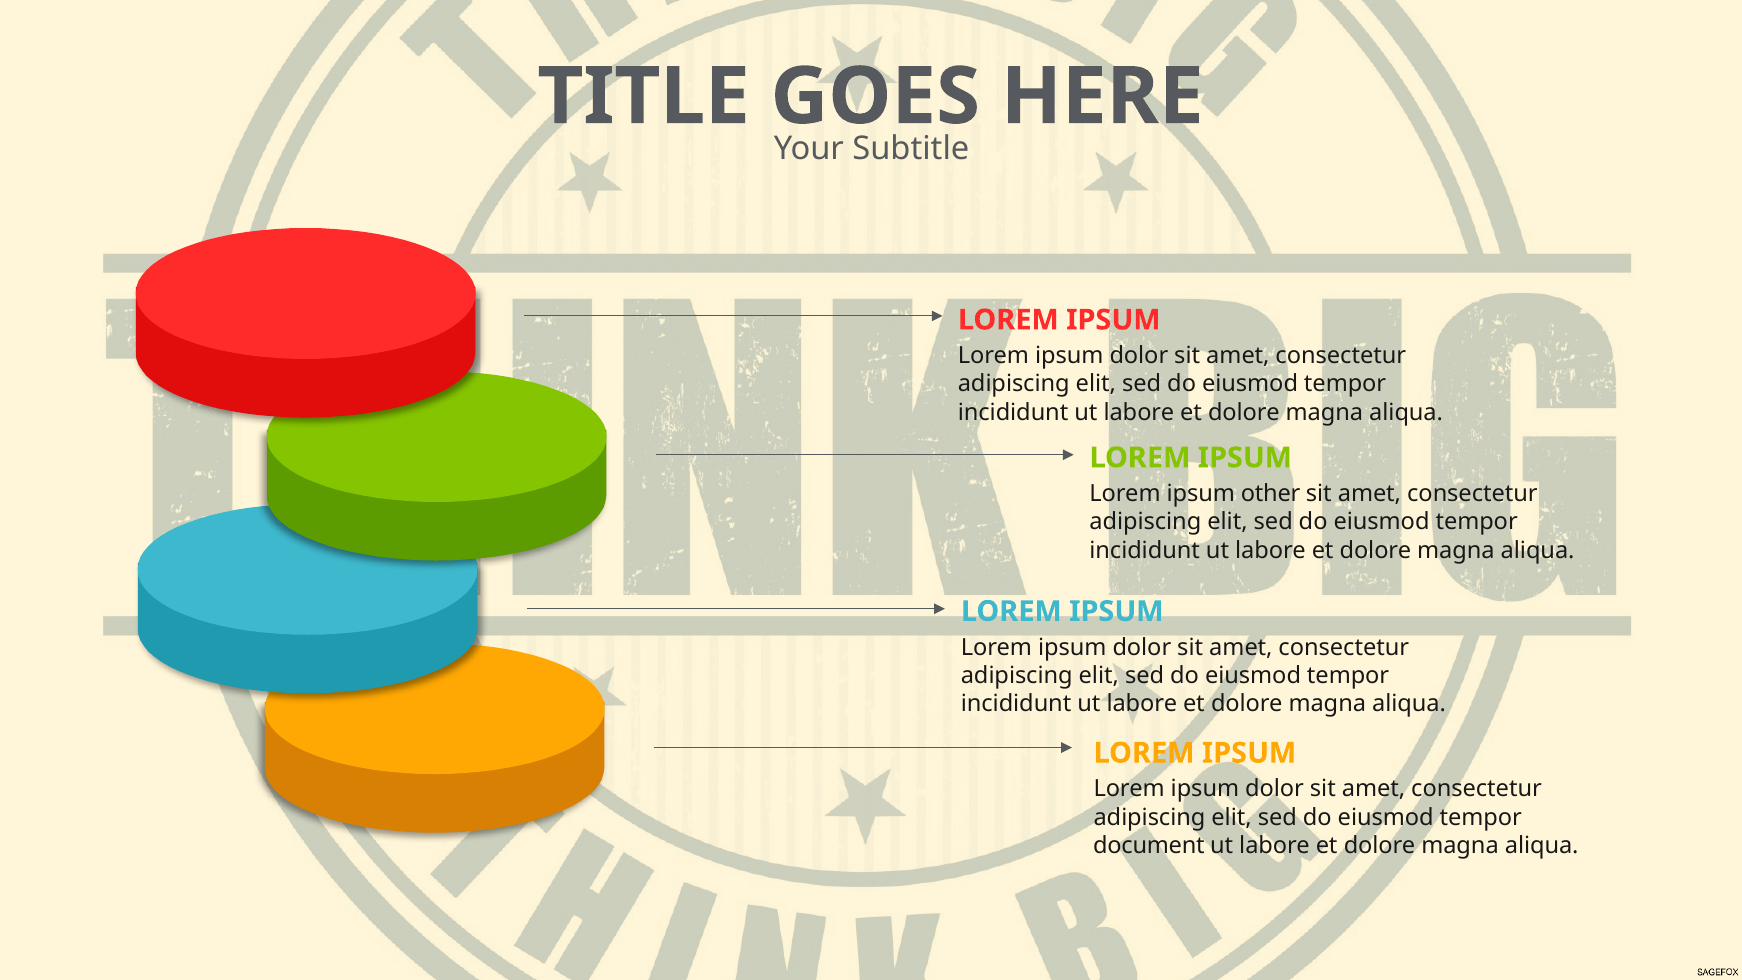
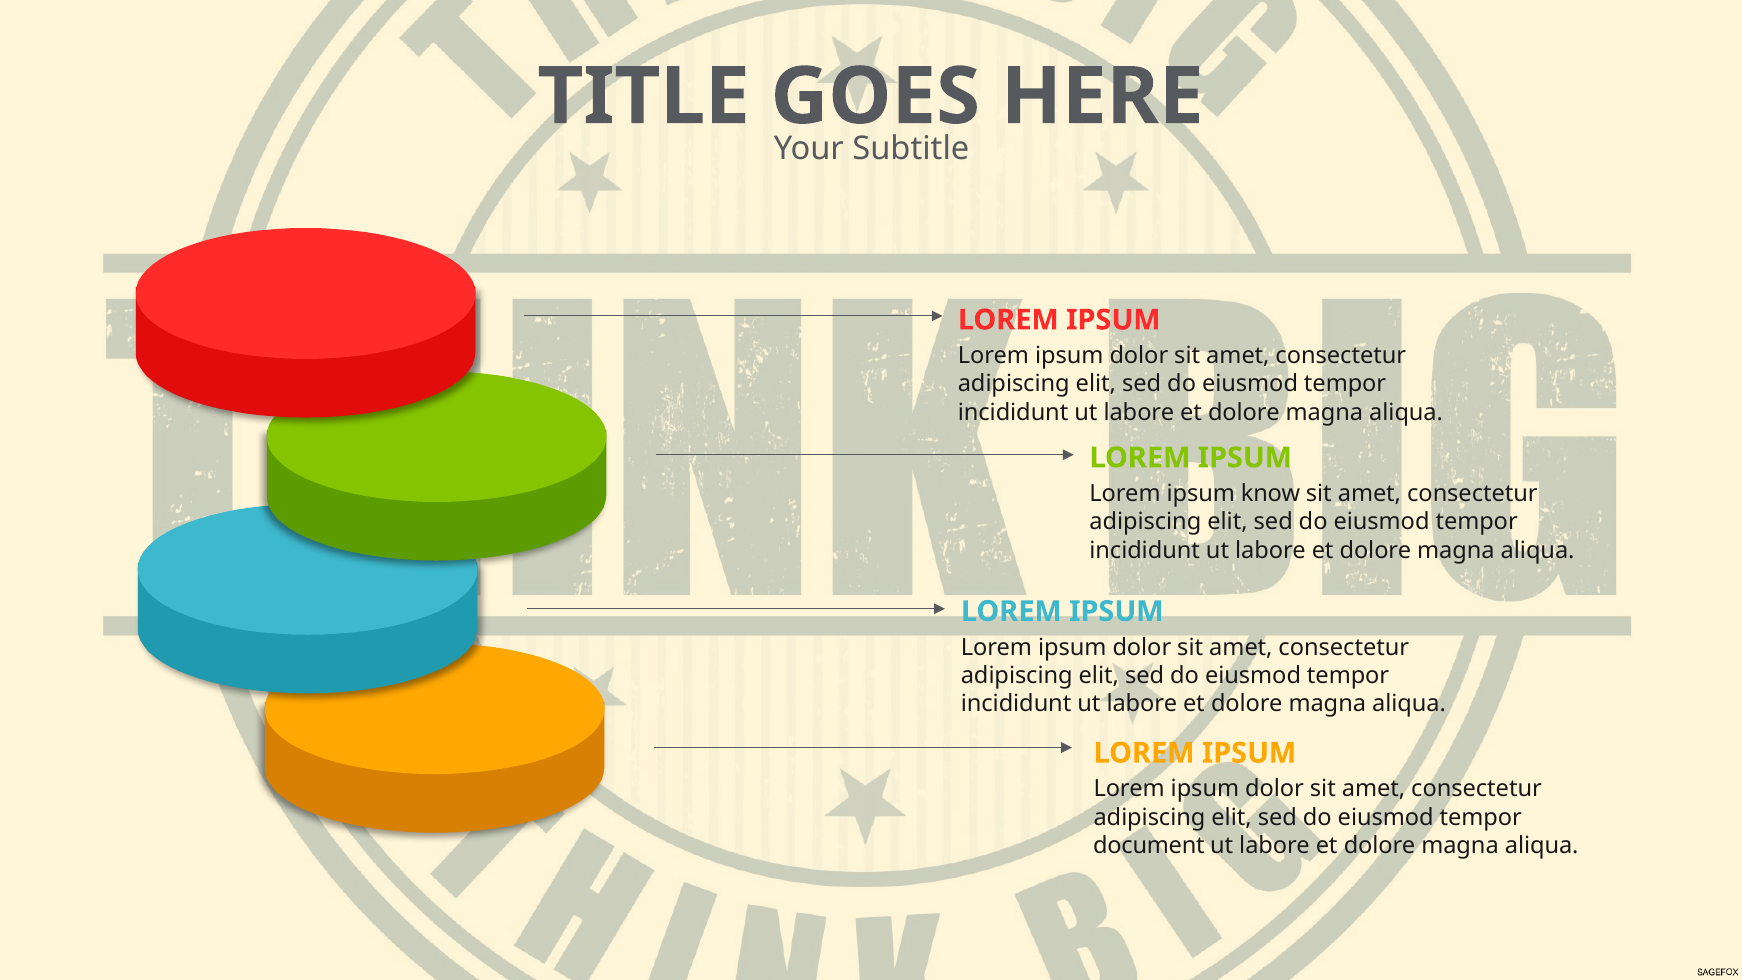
other: other -> know (1271, 494)
